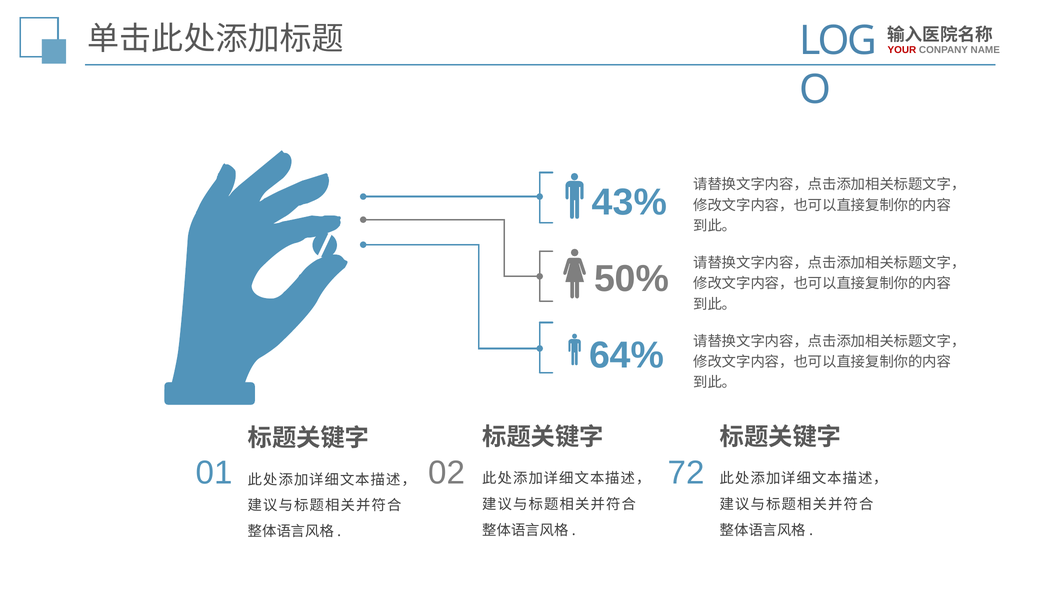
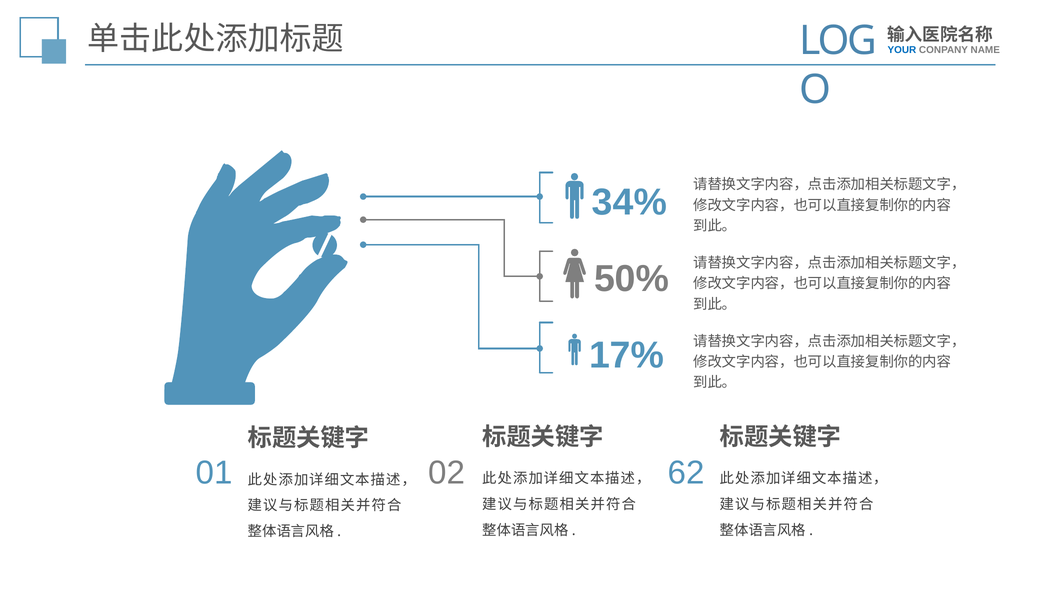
YOUR colour: red -> blue (902, 50)
43%: 43% -> 34% (629, 202)
64%: 64% -> 17% (627, 356)
72: 72 -> 62 (686, 473)
